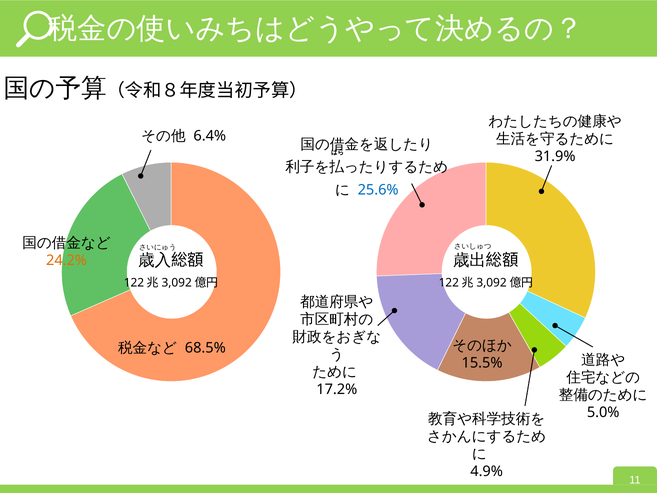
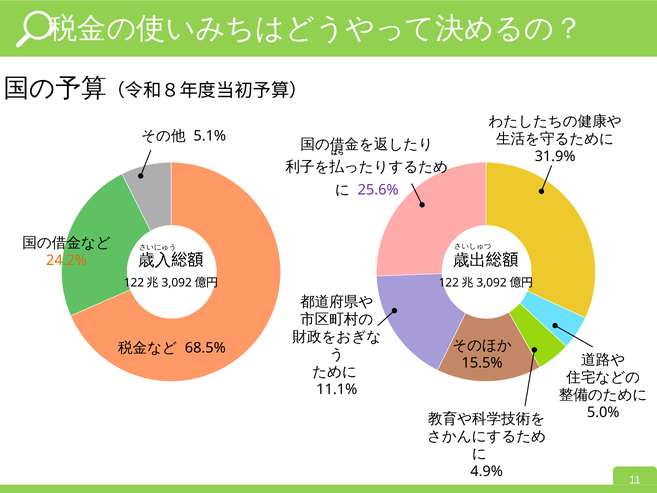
6.4%: 6.4% -> 5.1% (210, 136)
25.6% colour: blue -> purple (378, 190)
17.2%: 17.2% -> 11.1% (337, 389)
